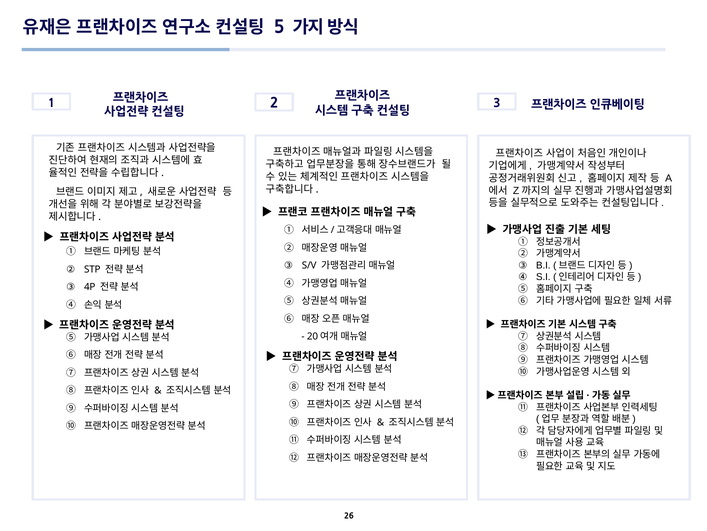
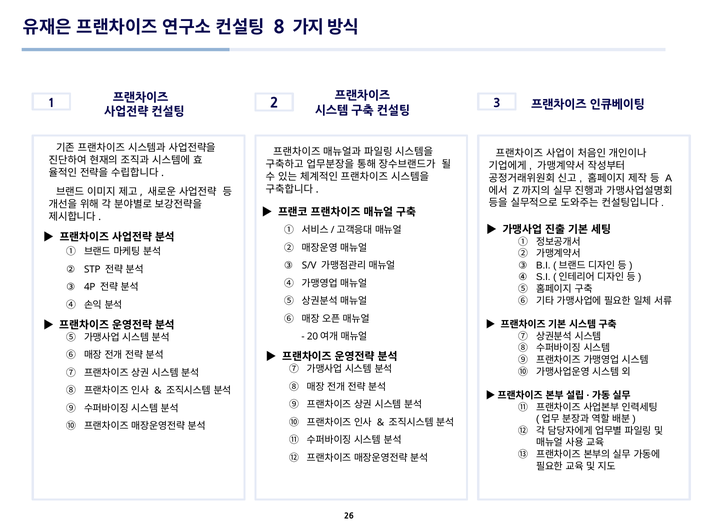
5: 5 -> 8 (279, 27)
